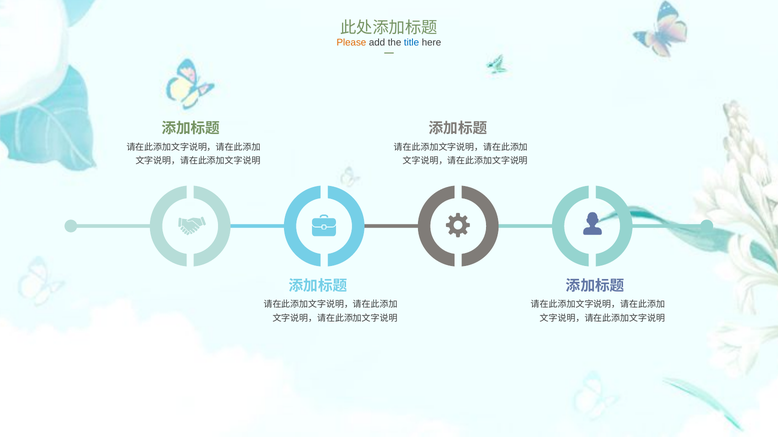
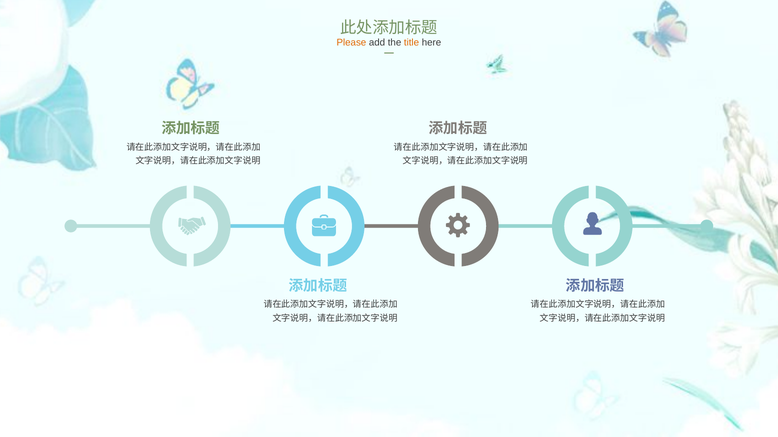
title colour: blue -> orange (412, 43)
